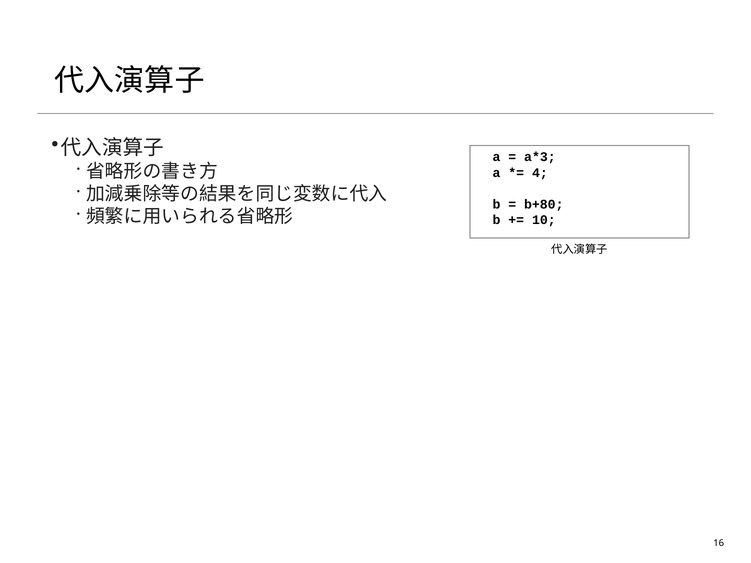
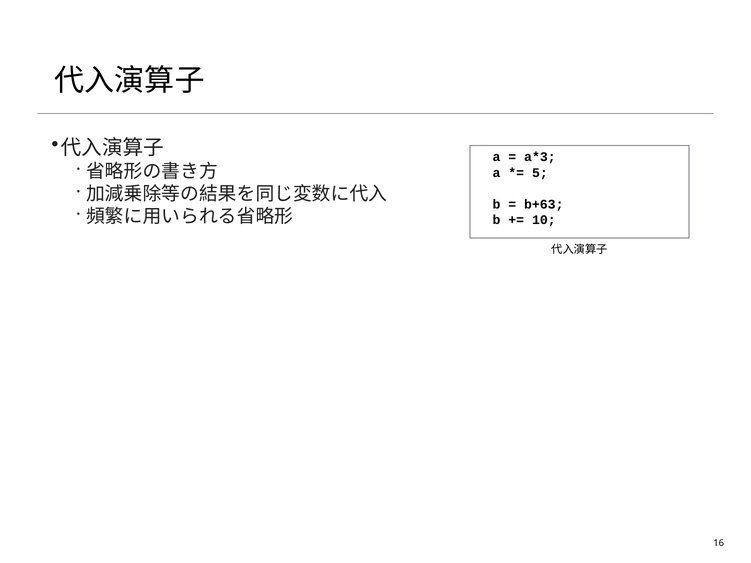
4: 4 -> 5 (540, 173)
b+80: b+80 -> b+63 (544, 204)
